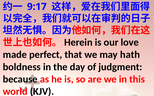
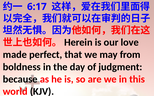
9:17: 9:17 -> 6:17 (37, 7)
hath: hath -> from (130, 55)
